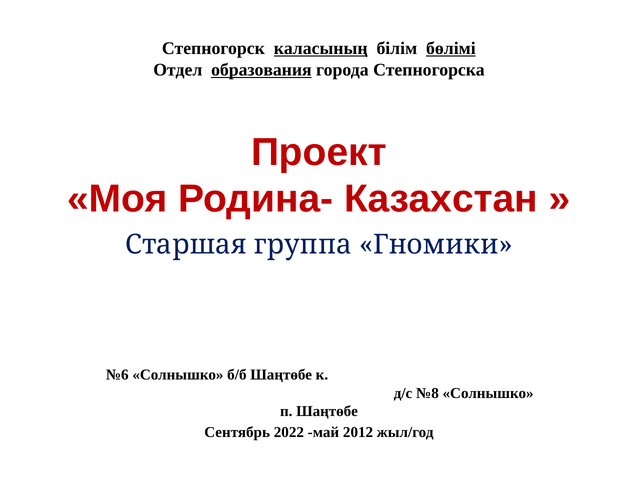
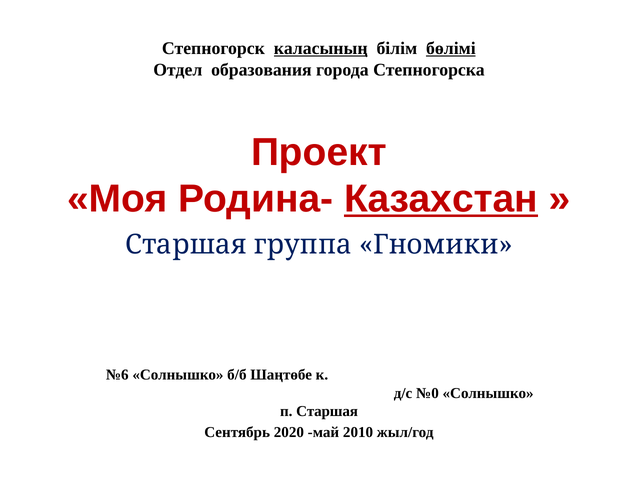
образования underline: present -> none (261, 70)
Казахстан underline: none -> present (441, 199)
№8: №8 -> №0 (427, 393)
п Шаңтөбе: Шаңтөбе -> Старшая (327, 411)
2022: 2022 -> 2020 (289, 432)
2012: 2012 -> 2010 (358, 432)
